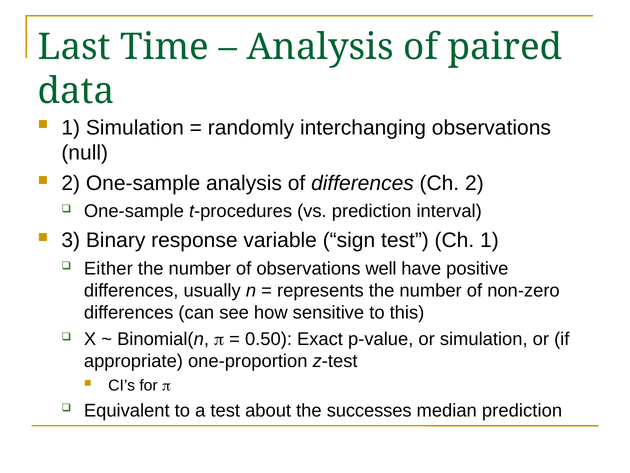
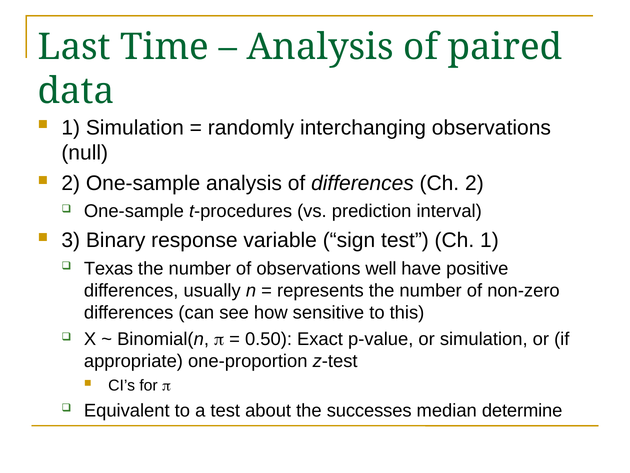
Either: Either -> Texas (109, 268)
median prediction: prediction -> determine (522, 410)
